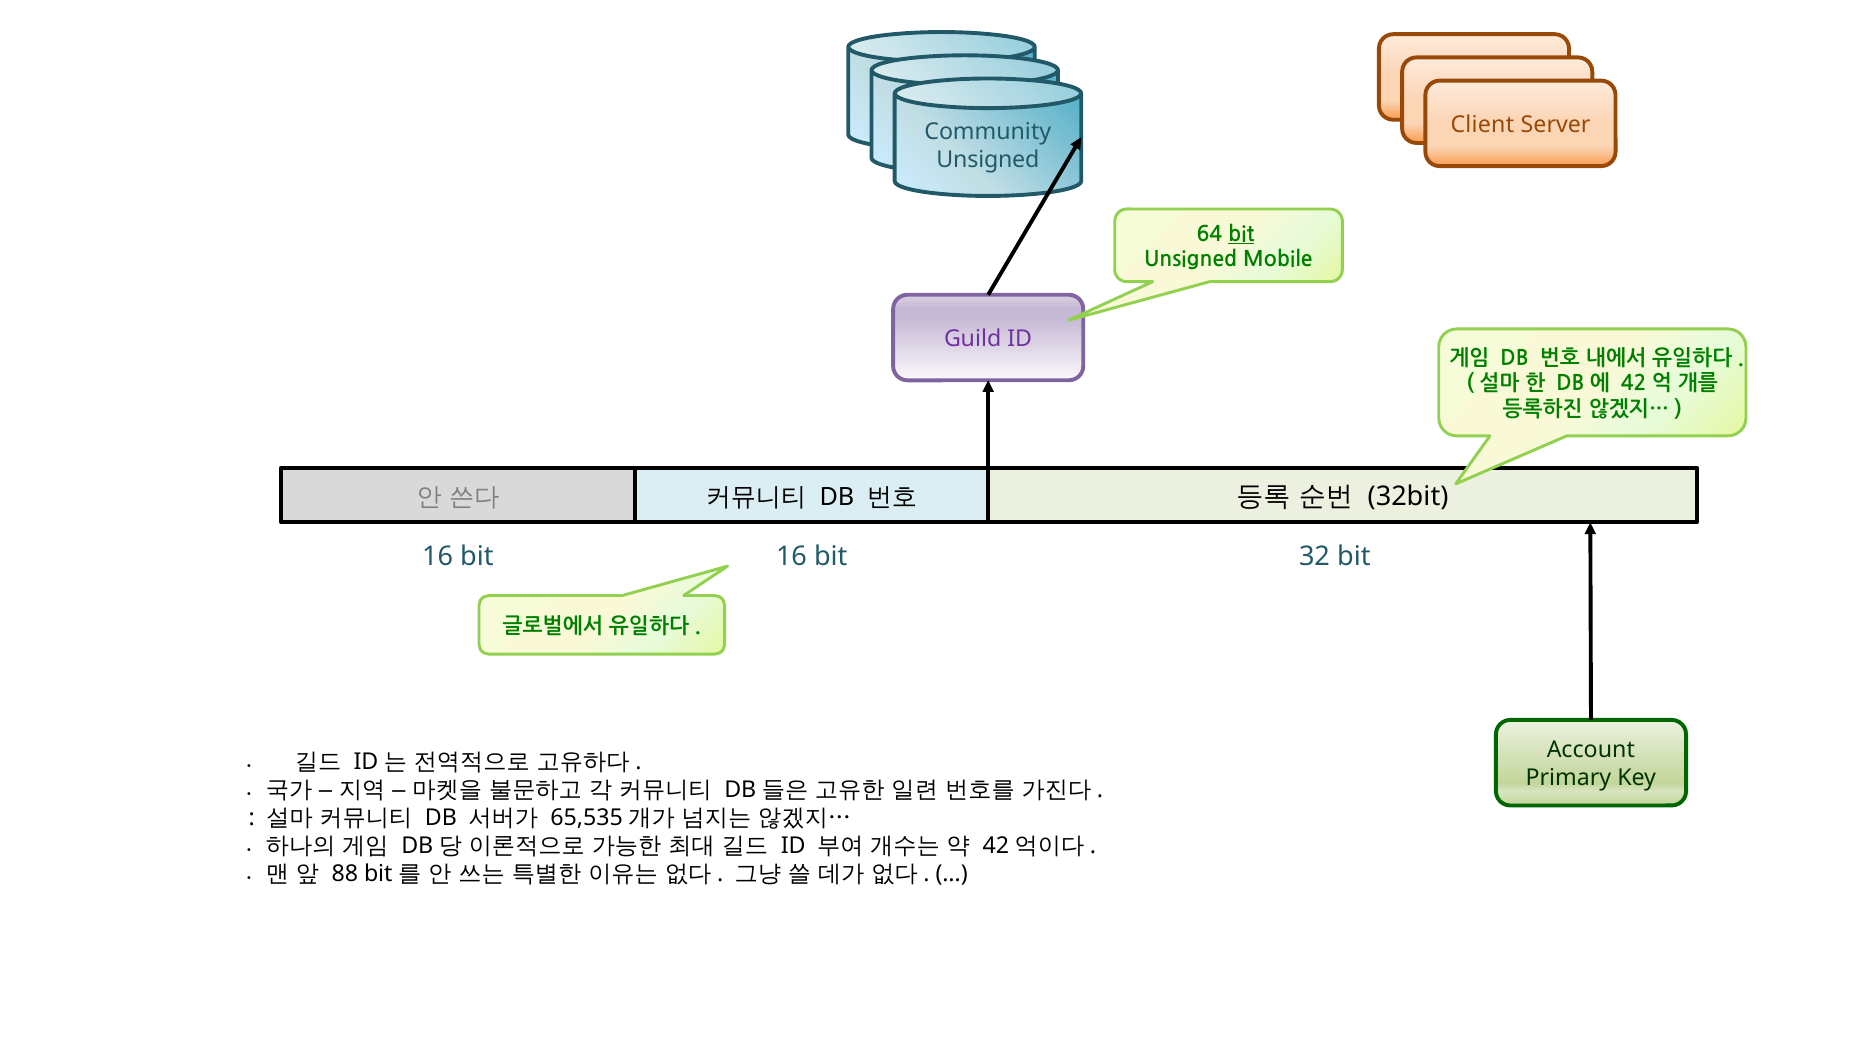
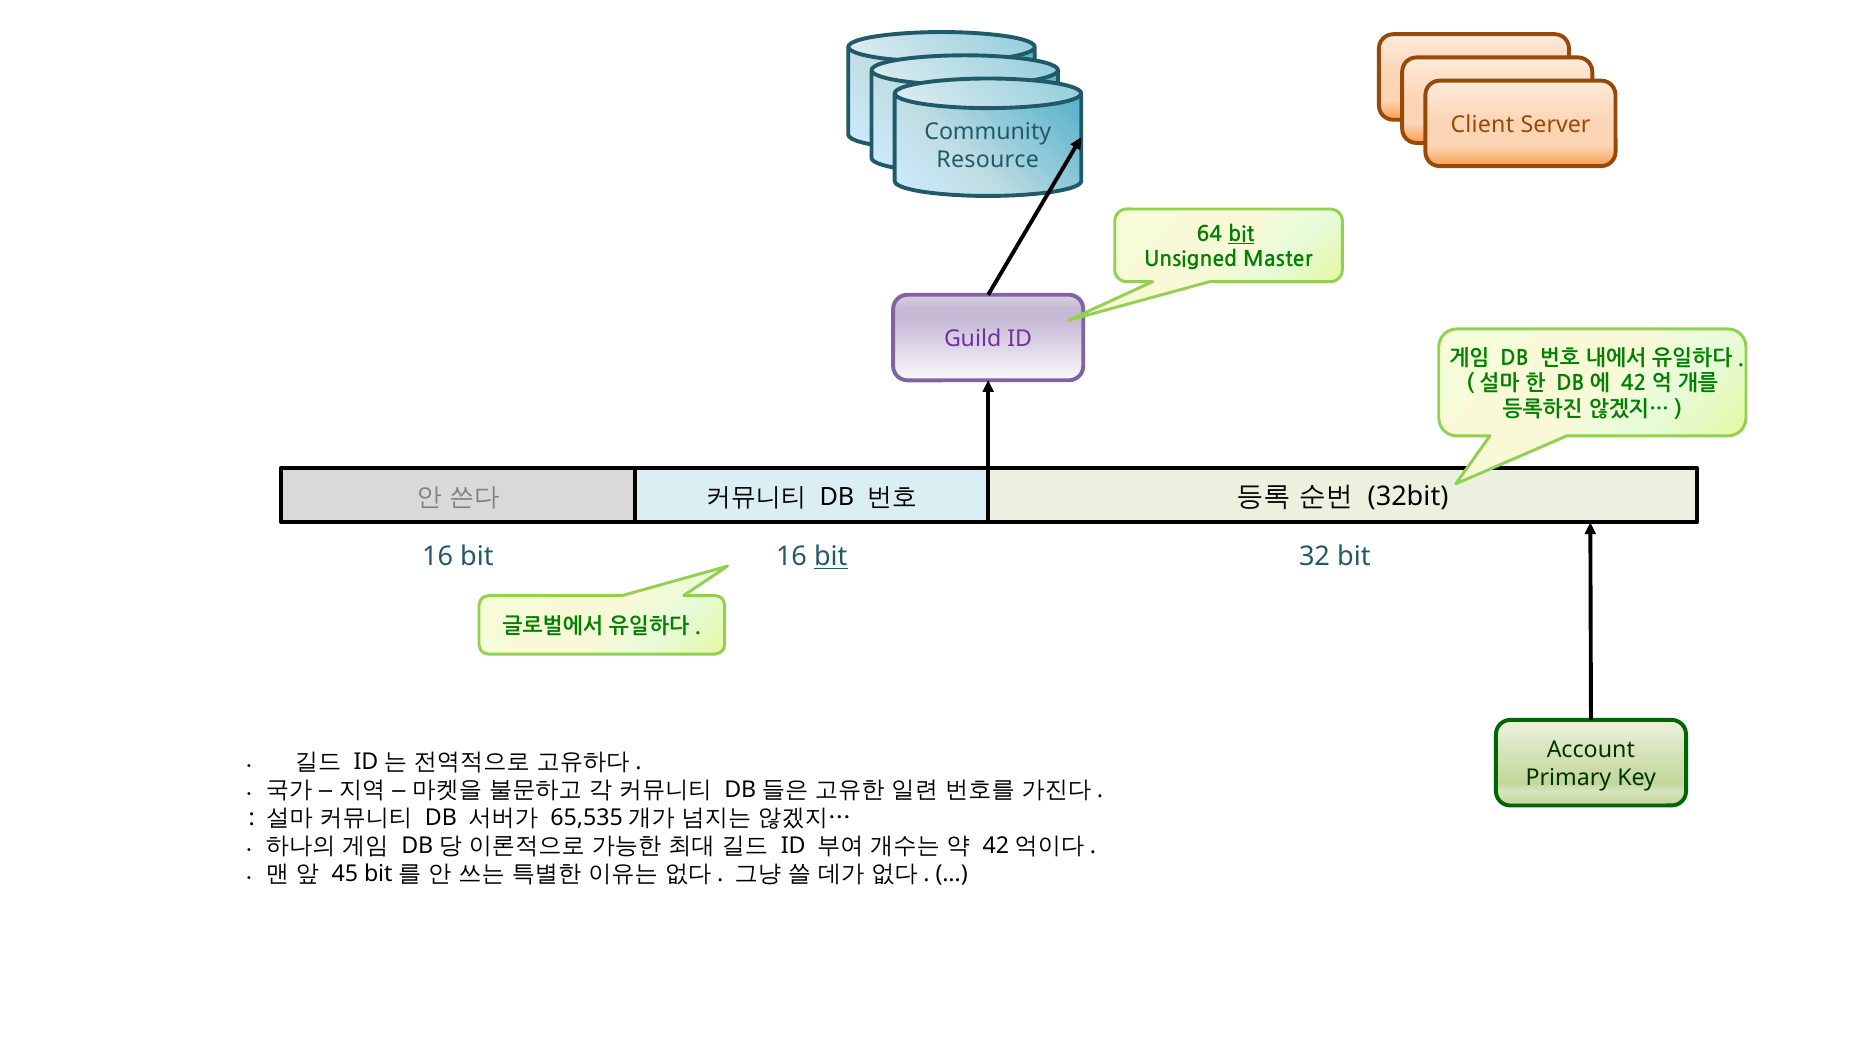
Unsigned: Unsigned -> Resource (988, 160)
Mobile: Mobile -> Master (1278, 260)
bit underline: none -> present (831, 557)
88: 88 -> 45 (345, 874)
